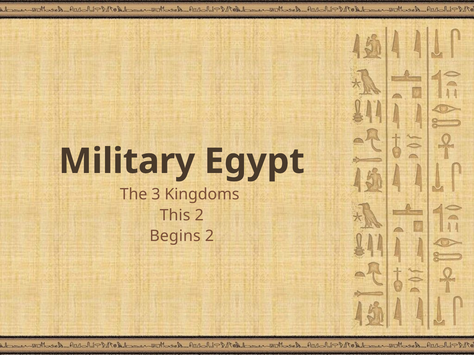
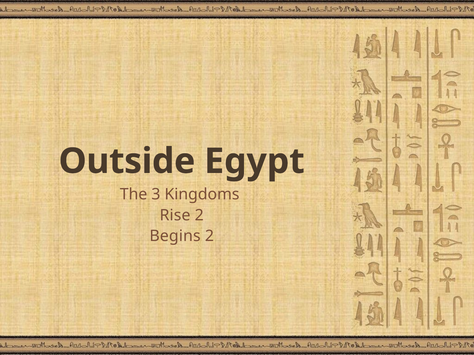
Military: Military -> Outside (127, 161)
This: This -> Rise (175, 216)
